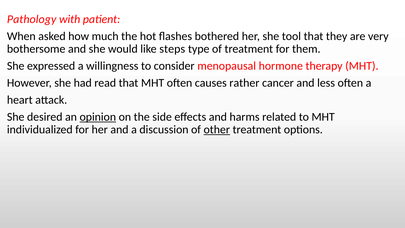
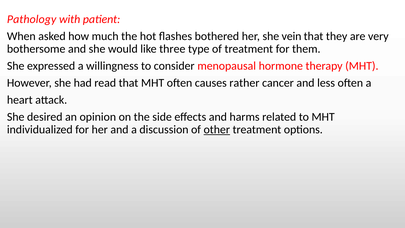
tool: tool -> vein (292, 36)
steps: steps -> three (172, 49)
opinion underline: present -> none (98, 117)
